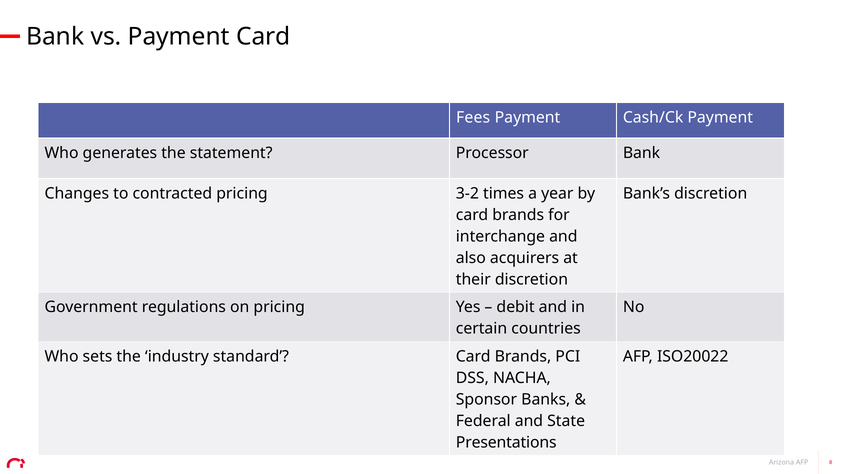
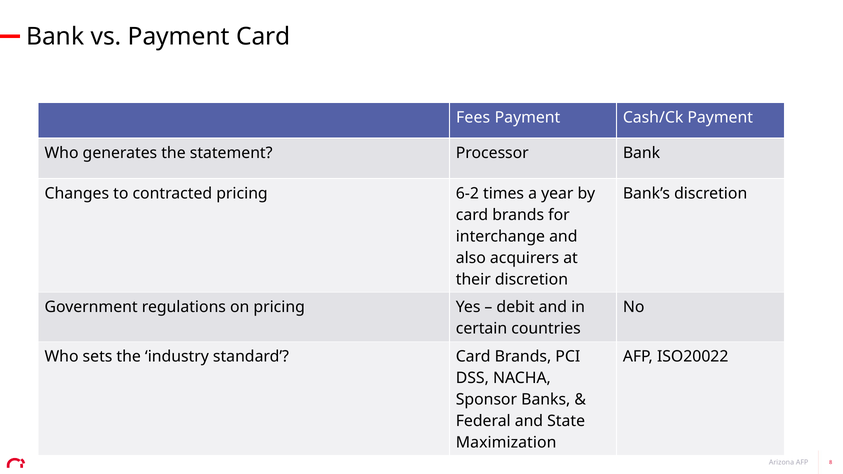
3-2: 3-2 -> 6-2 (467, 193)
Presentations: Presentations -> Maximization (506, 443)
